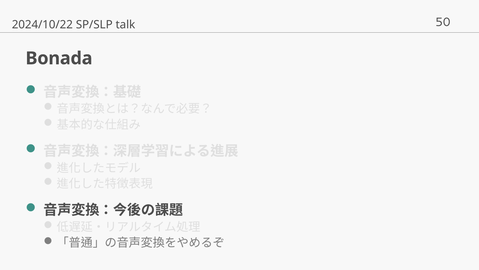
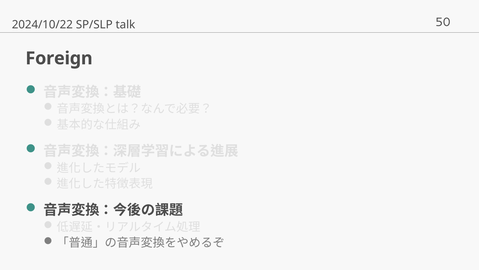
Bonada: Bonada -> Foreign (59, 58)
